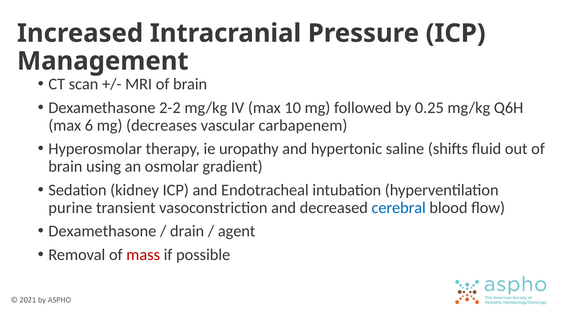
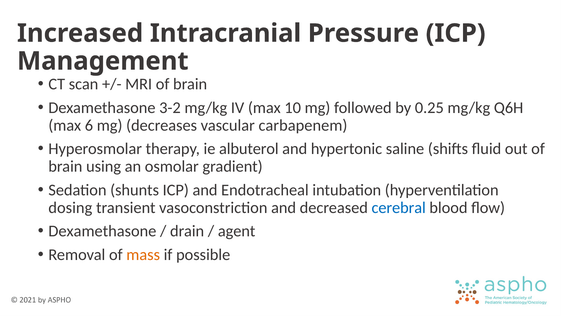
2-2: 2-2 -> 3-2 (170, 107)
uropathy: uropathy -> albuterol (249, 149)
kidney: kidney -> shunts (135, 190)
purine: purine -> dosing (70, 207)
mass colour: red -> orange (143, 254)
